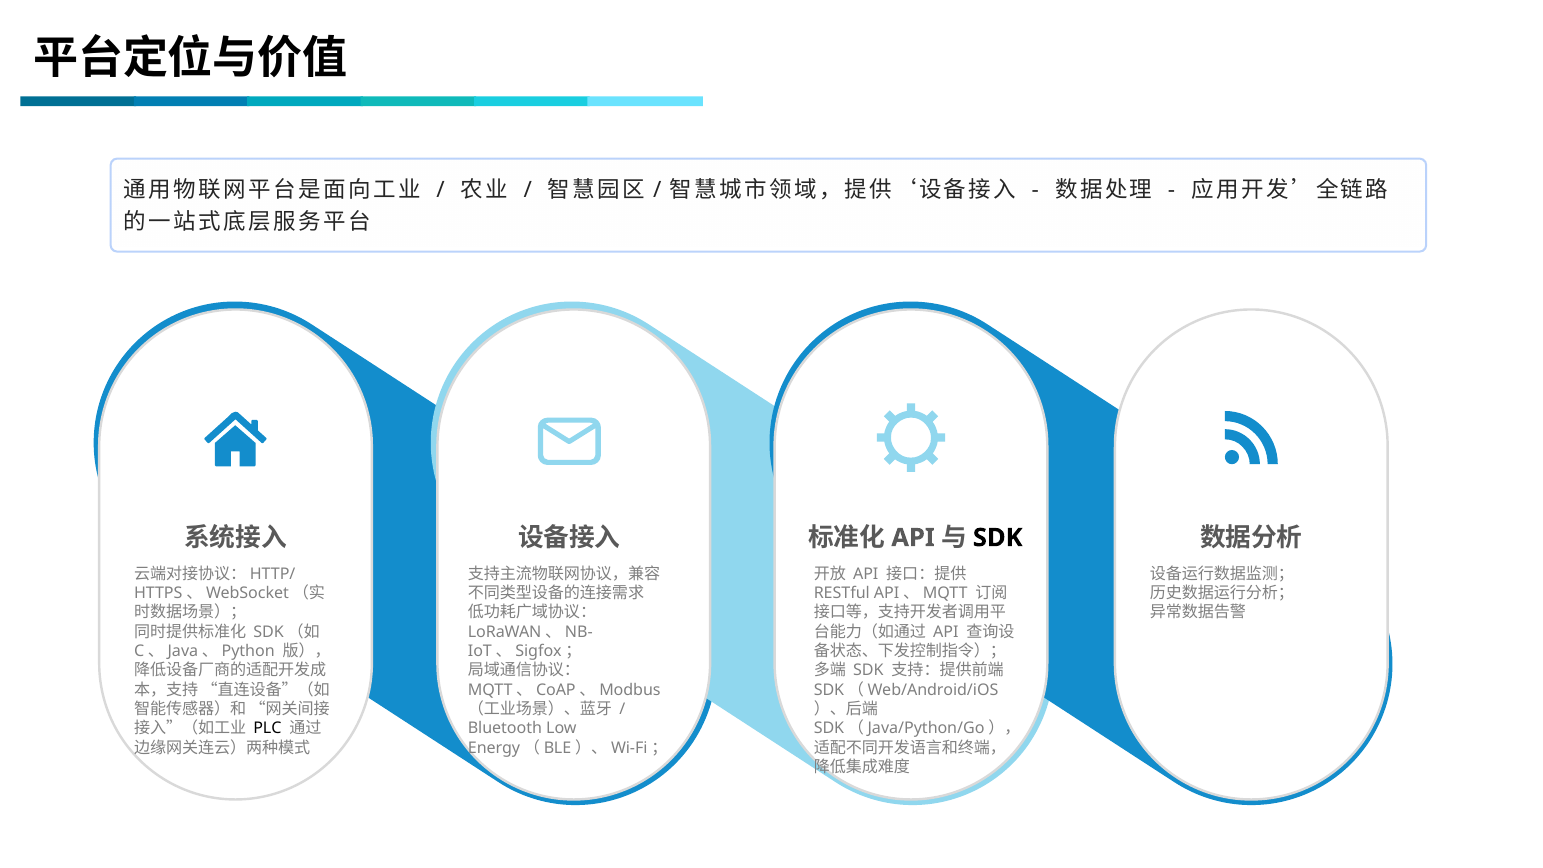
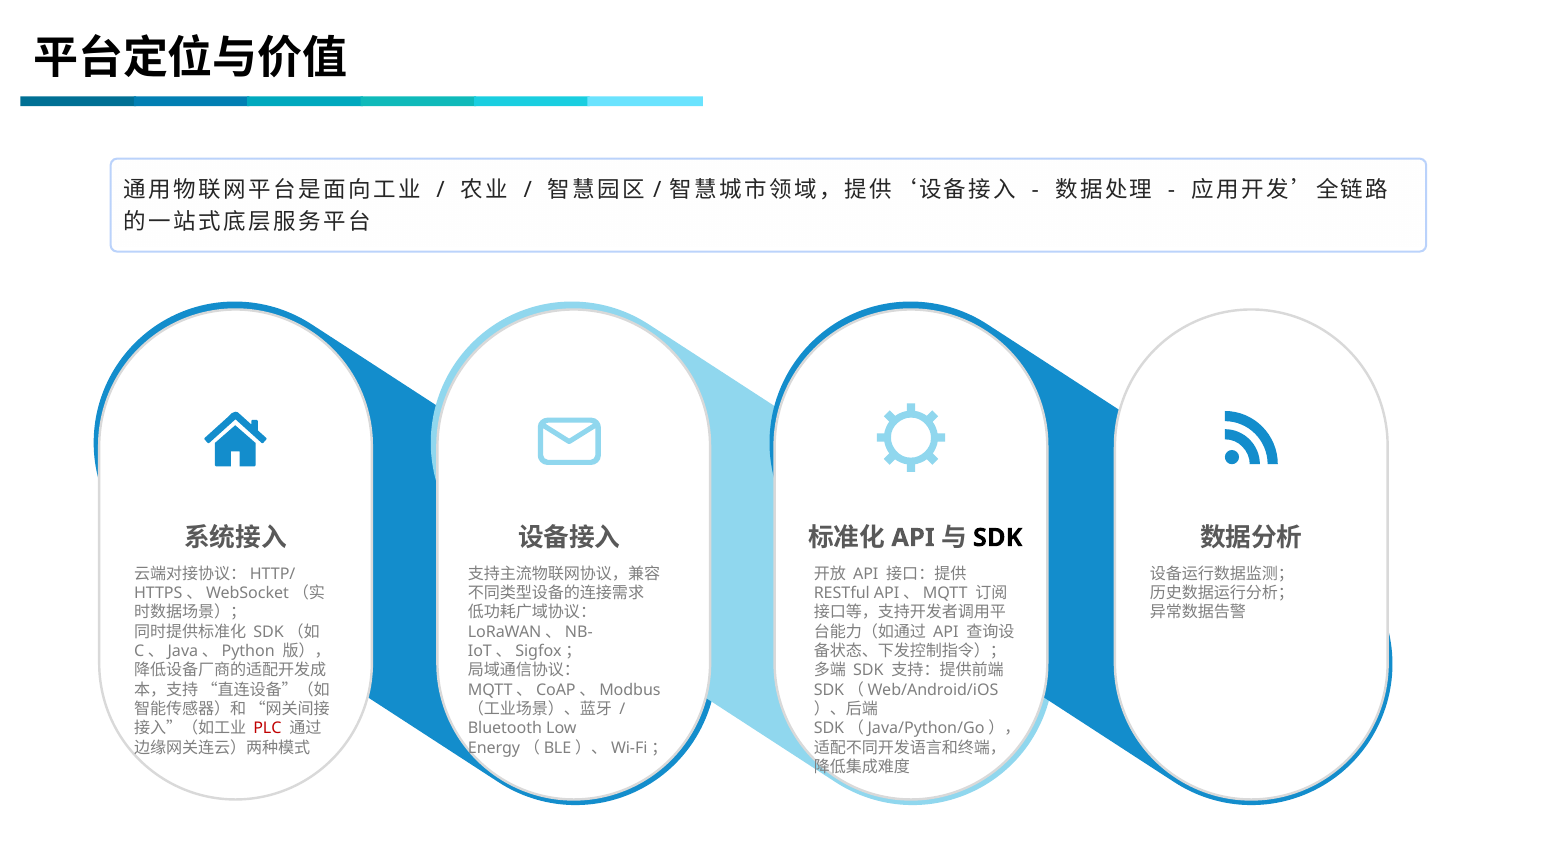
PLC colour: black -> red (267, 728)
